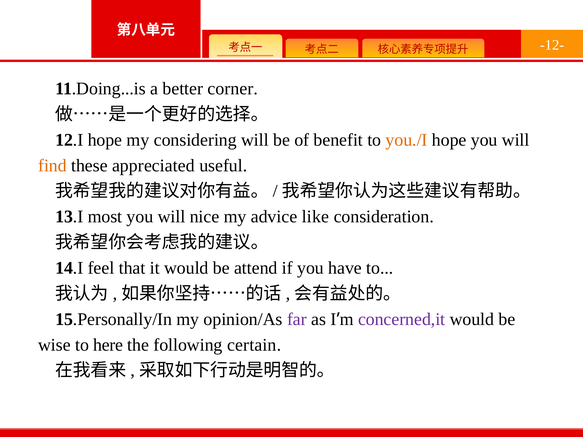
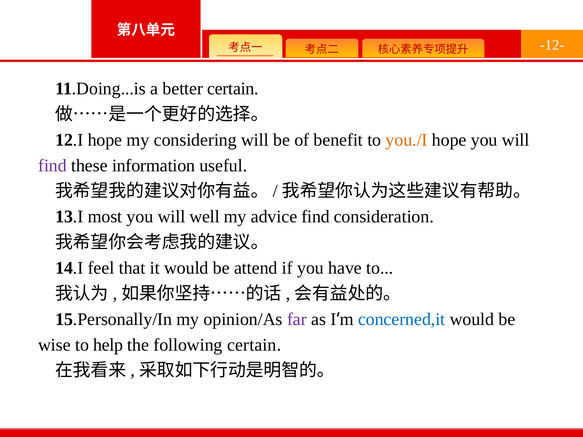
better corner: corner -> certain (233, 89)
find colour: orange -> purple (52, 166)
appreciated: appreciated -> information (154, 166)
nice: nice -> well (205, 217)
advice like: like -> find (316, 217)
concerned,it colour: purple -> blue (402, 319)
here: here -> help (108, 345)
